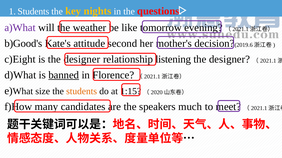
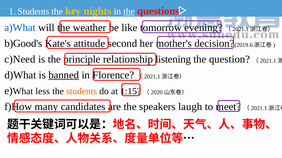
the underline: none -> present (129, 11)
a)What colour: purple -> blue (20, 28)
c)Eight: c)Eight -> c)Need (20, 59)
is the designer: designer -> principle (82, 59)
designer: designer -> question (230, 59)
size: size -> less (43, 92)
much: much -> laugh (190, 107)
